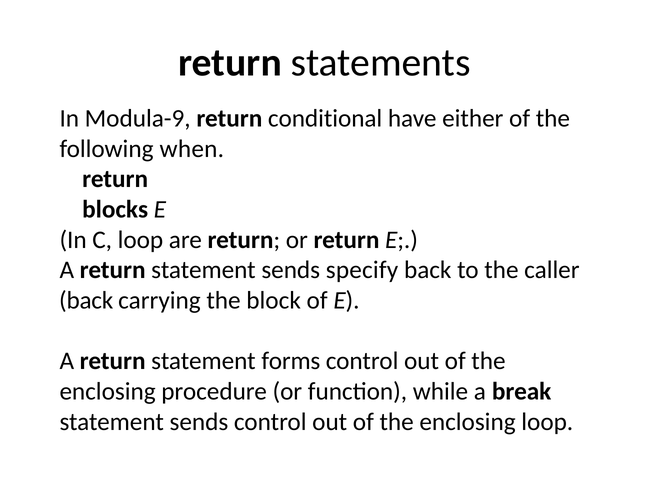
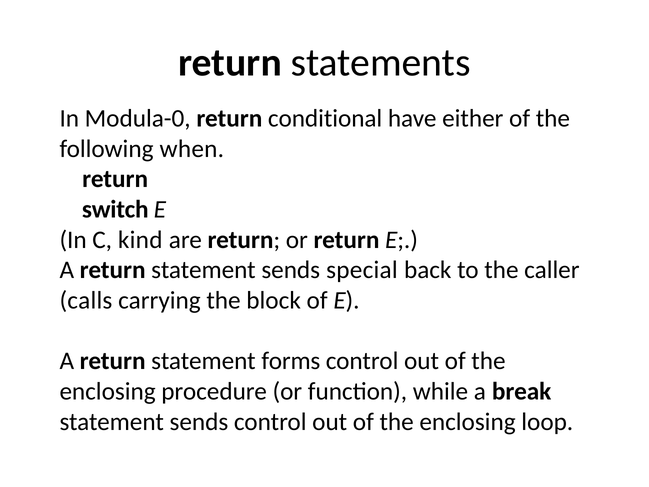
Modula-9: Modula-9 -> Modula-0 (138, 118)
blocks: blocks -> switch (115, 209)
C loop: loop -> kind (140, 240)
specify: specify -> special (362, 270)
back: back -> calls (86, 300)
